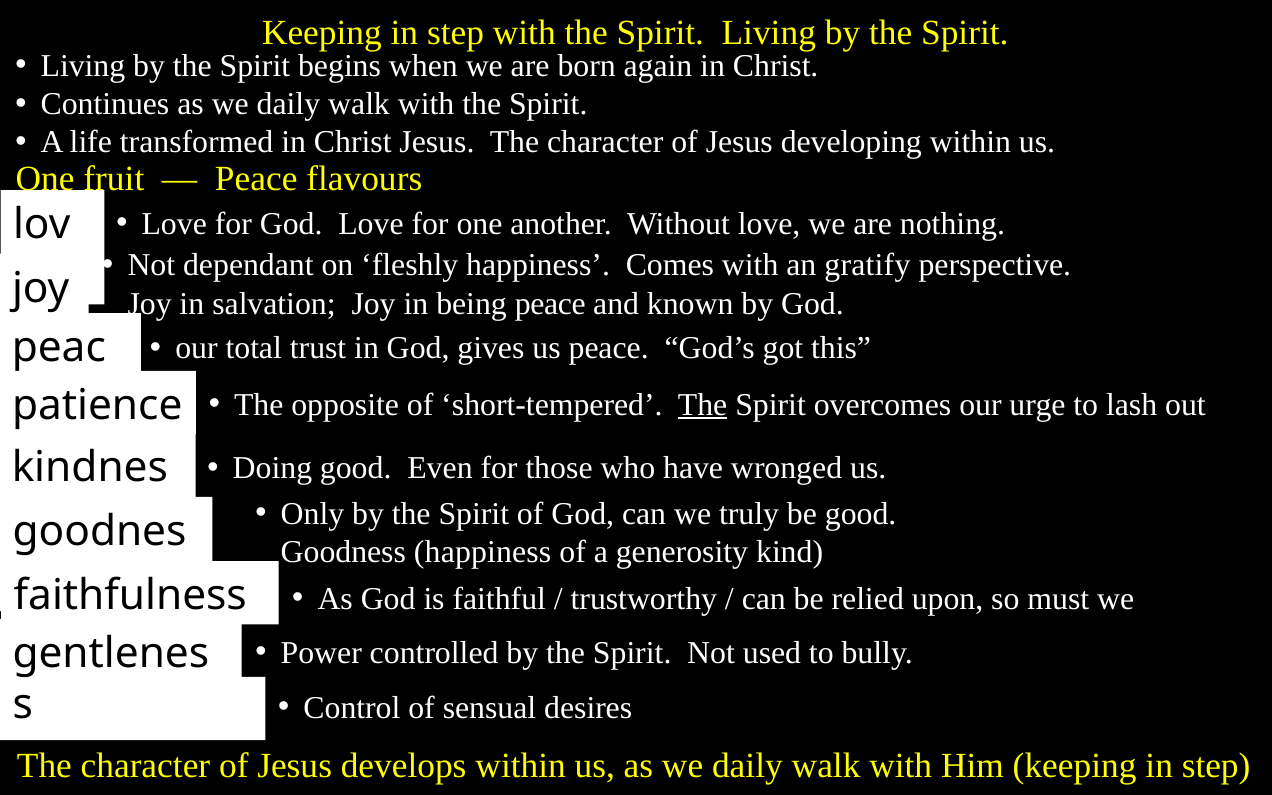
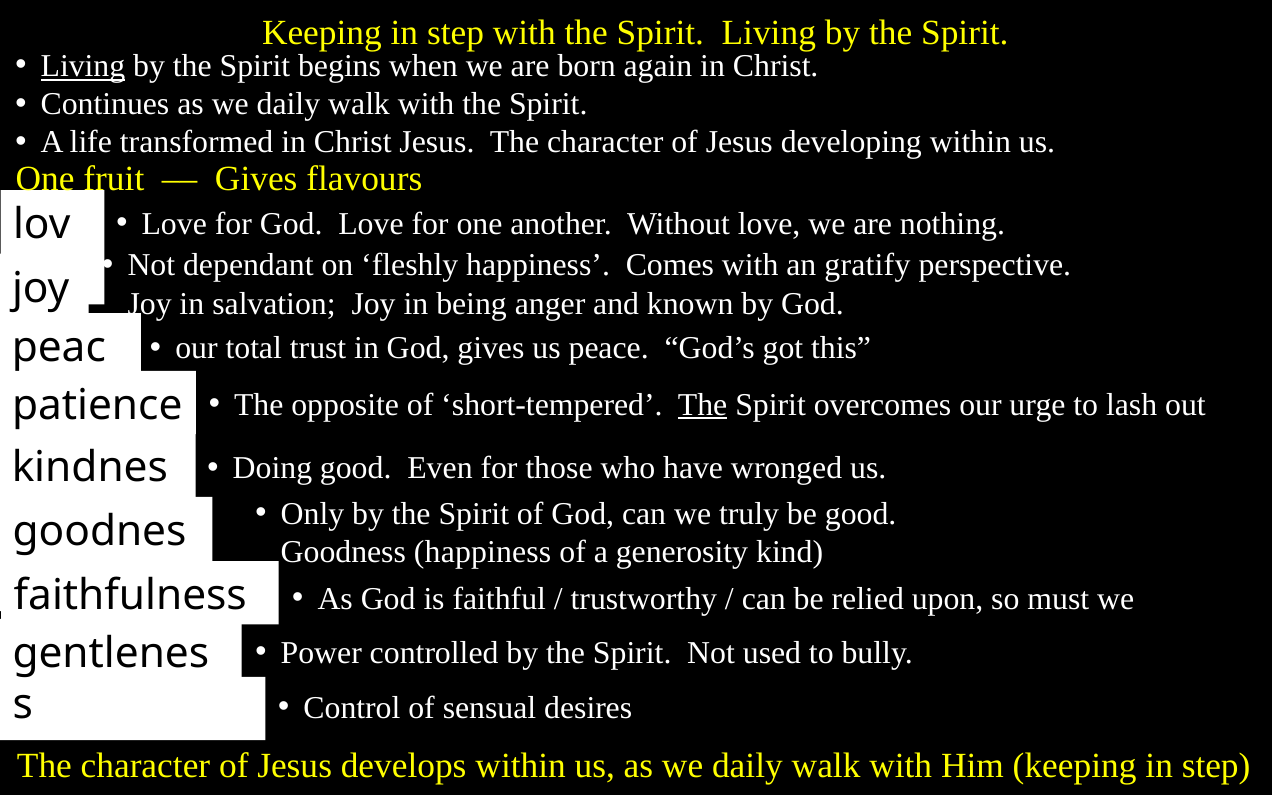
Living underline: none -> present (83, 66)
Peace: Peace -> Gives (256, 179)
being peace: peace -> anger (550, 304)
